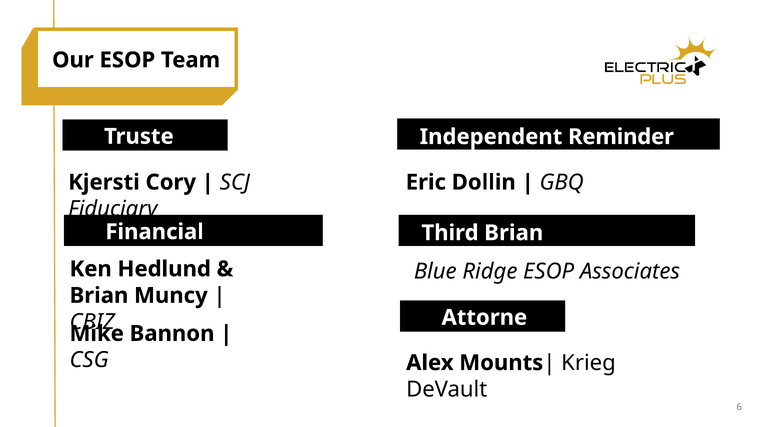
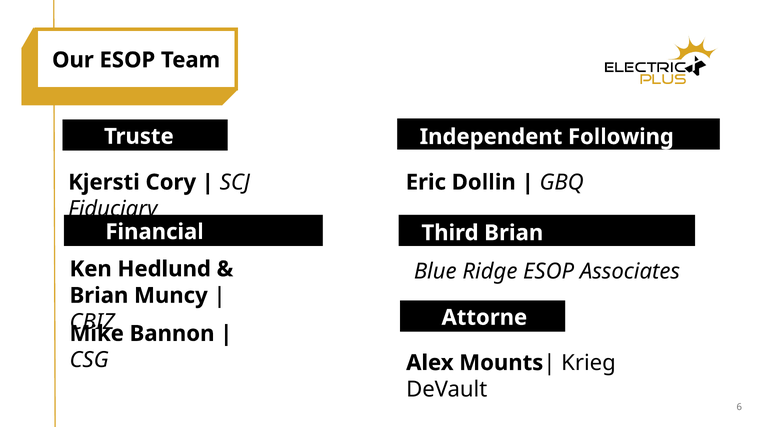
Reminder: Reminder -> Following (621, 137)
